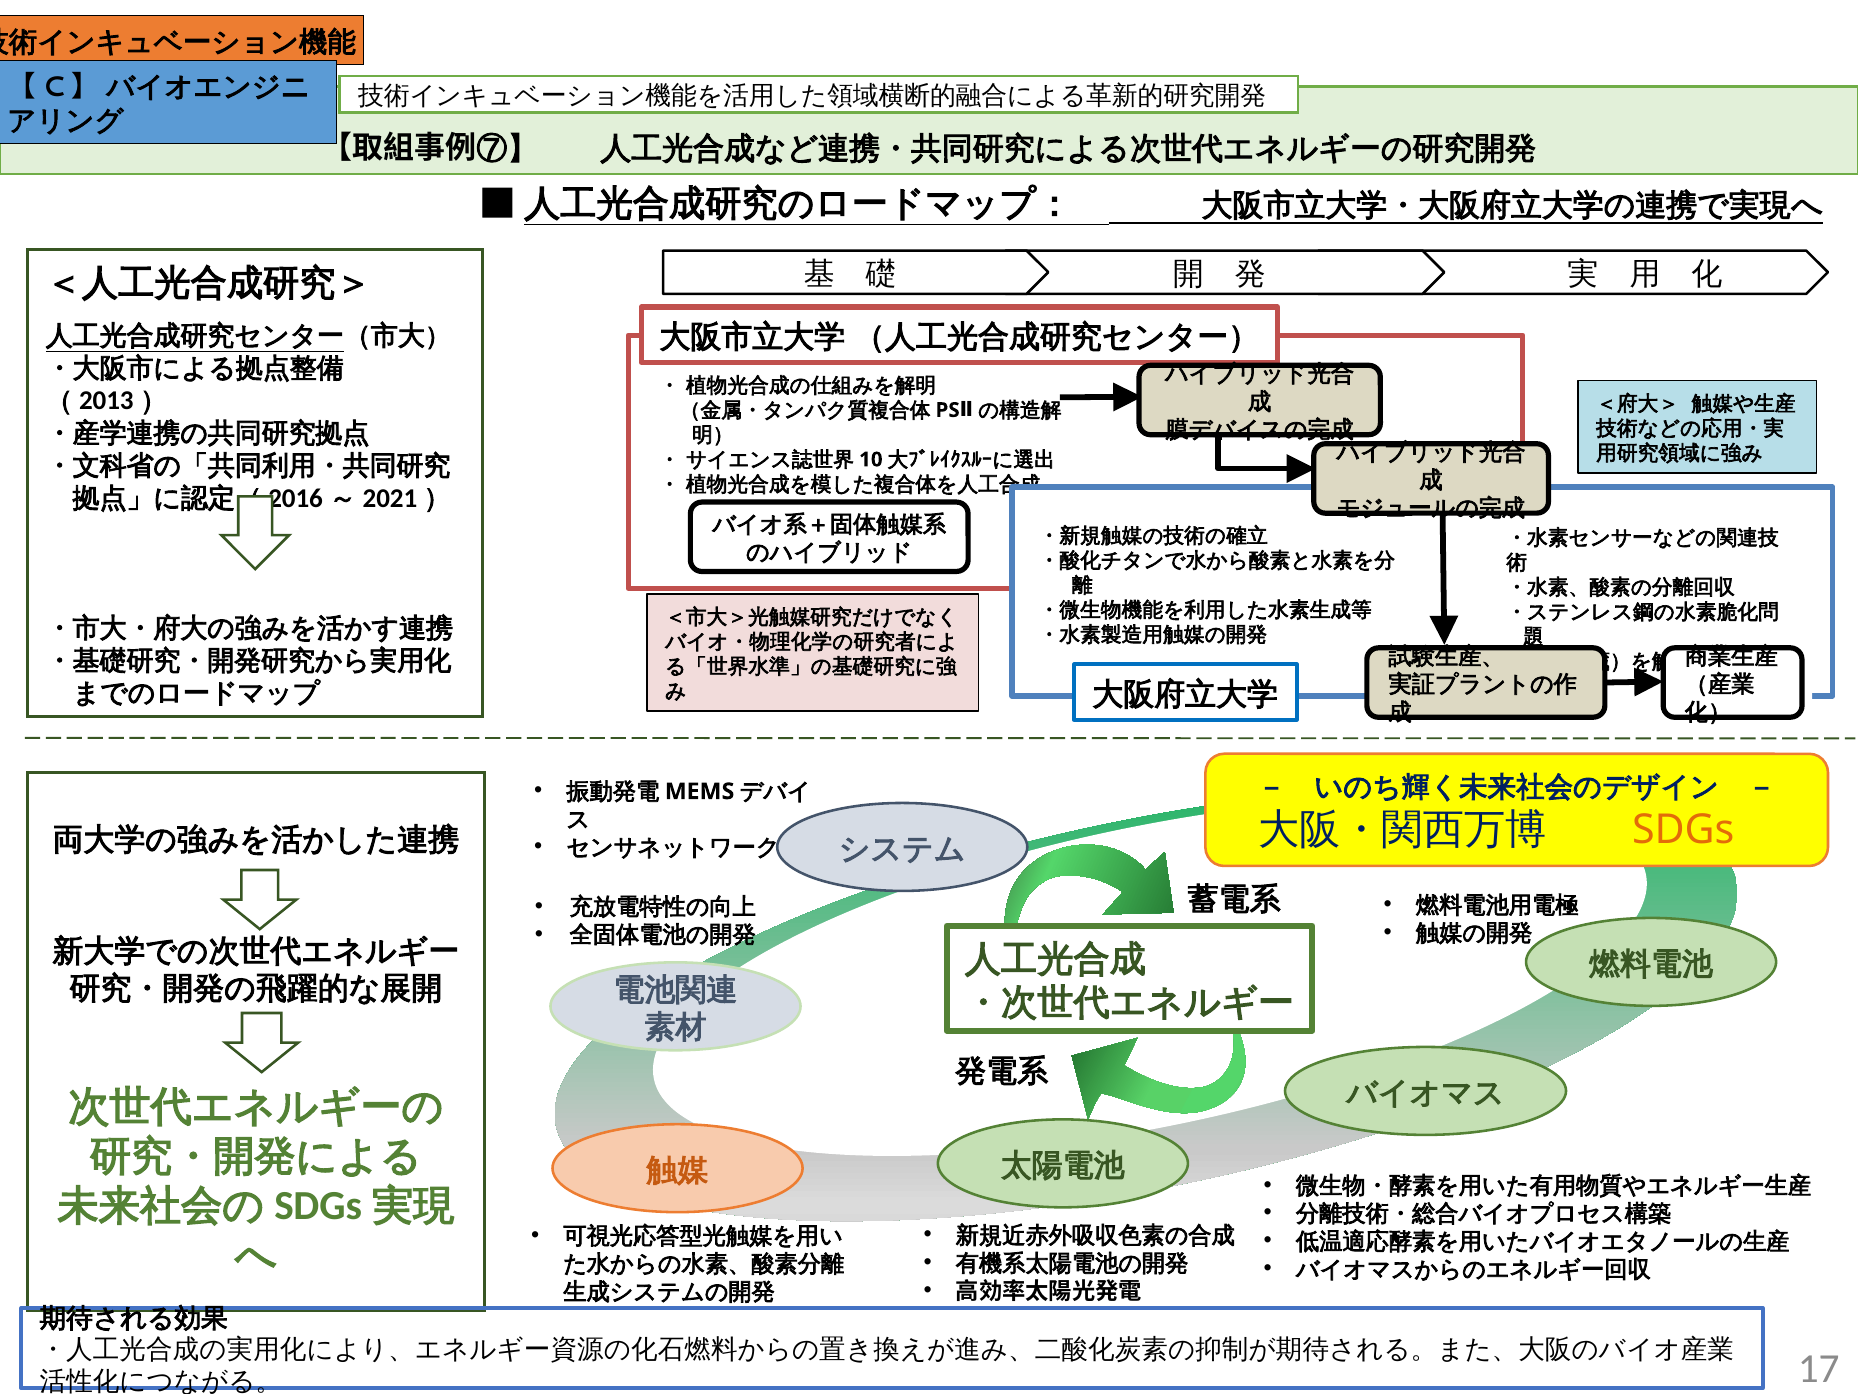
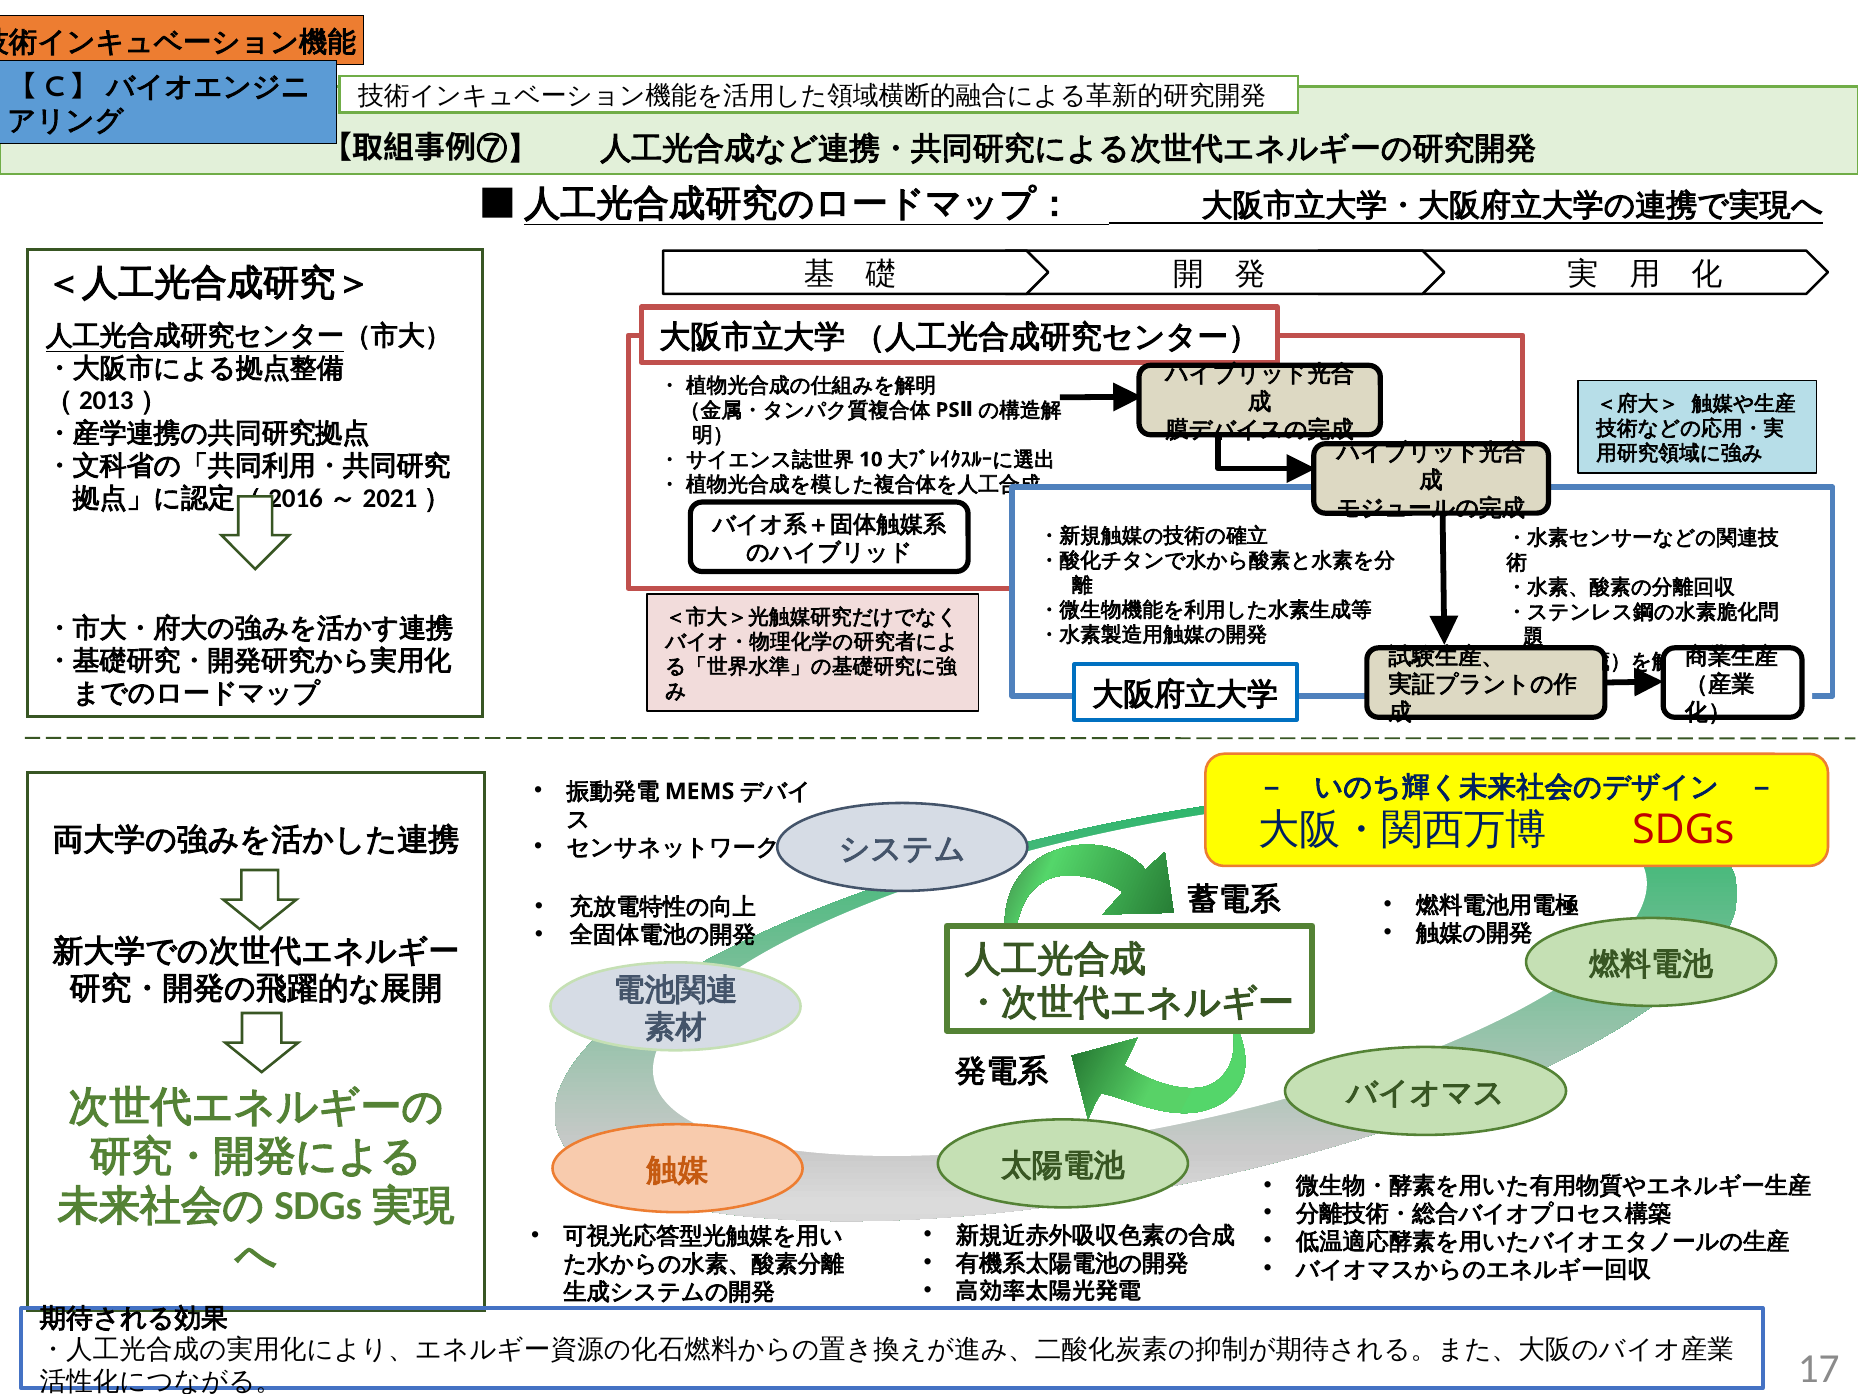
SDGs colour: orange -> red (1683, 829)
